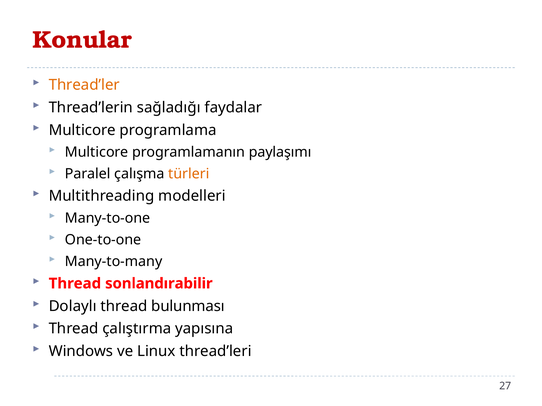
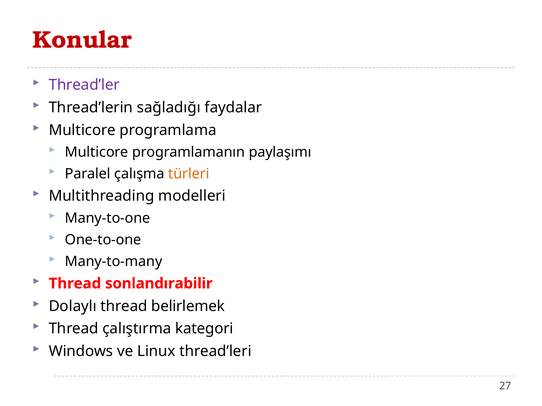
Thread’ler colour: orange -> purple (84, 85)
bulunması: bulunması -> belirlemek (188, 306)
yapısına: yapısına -> kategori (204, 329)
